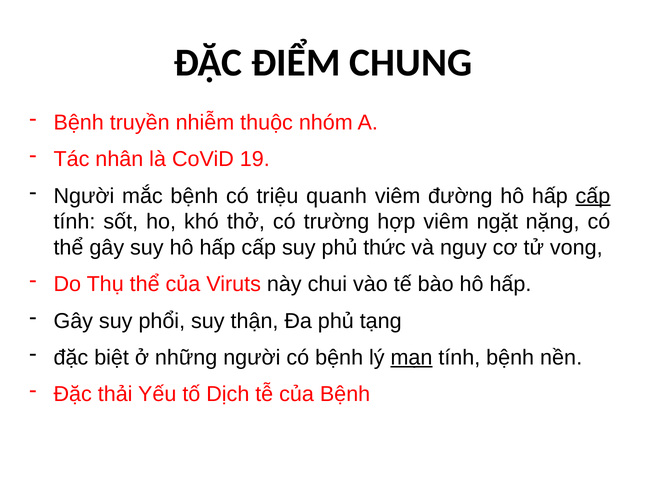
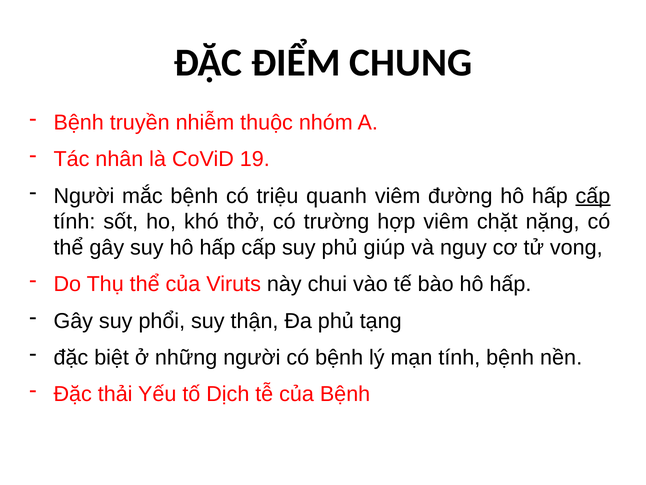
ngặt: ngặt -> chặt (497, 222)
thức: thức -> giúp (384, 247)
mạn underline: present -> none (411, 357)
